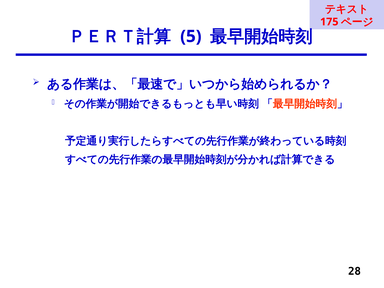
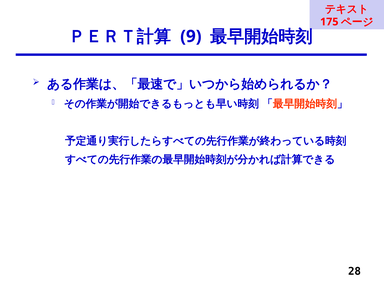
5: 5 -> 9 (191, 36)
